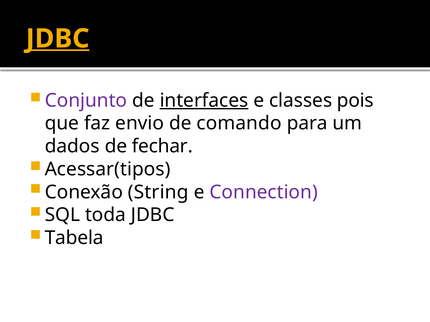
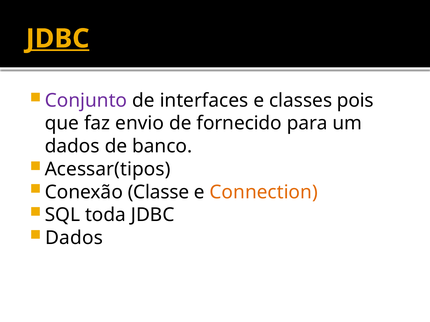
interfaces underline: present -> none (204, 101)
comando: comando -> fornecido (239, 124)
fechar: fechar -> banco (162, 146)
String: String -> Classe (158, 192)
Connection colour: purple -> orange (264, 192)
Tabela: Tabela -> Dados (74, 238)
